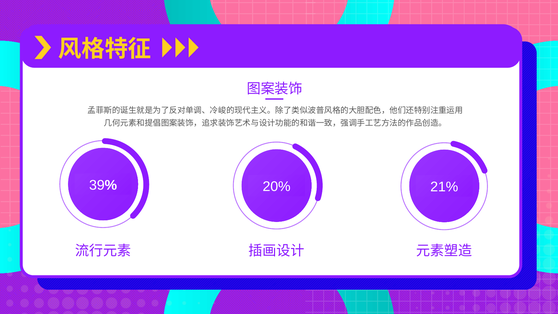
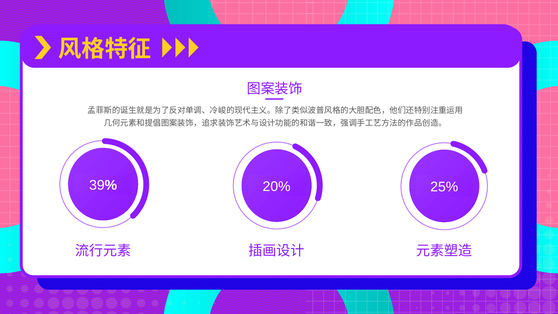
21%: 21% -> 25% (444, 187)
